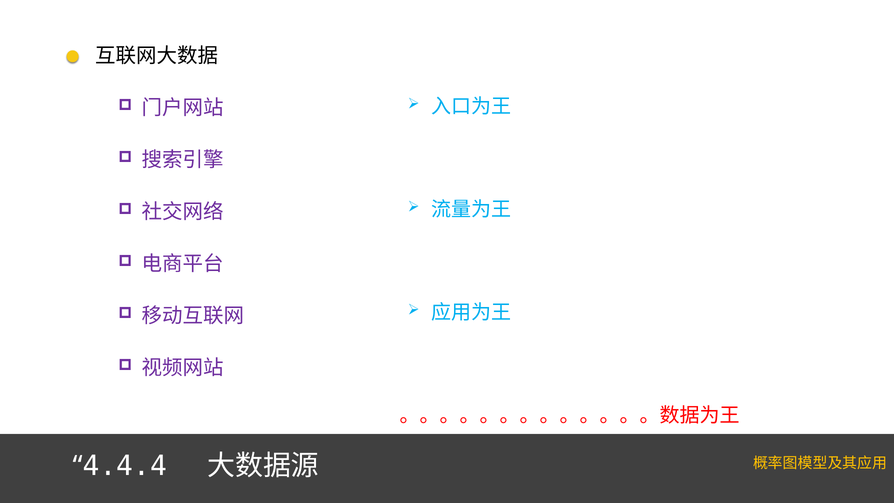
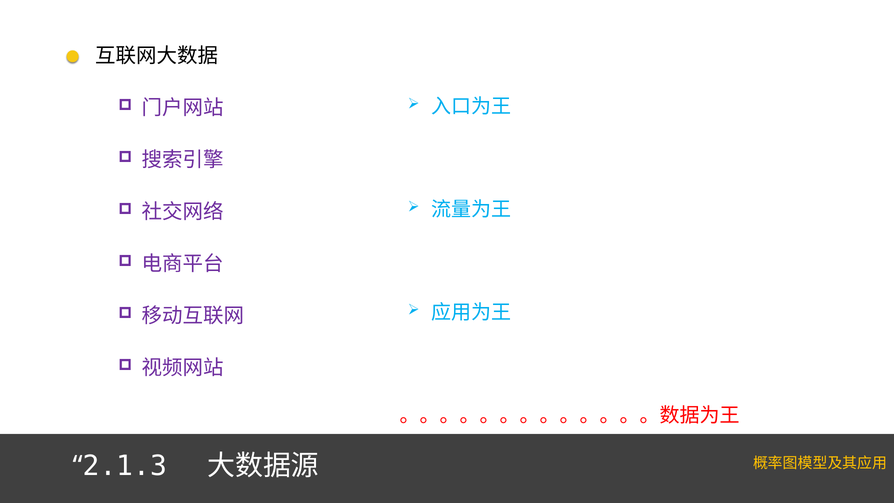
4.4.4: 4.4.4 -> 2.1.3 (125, 466)
